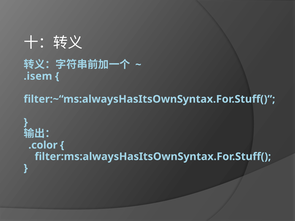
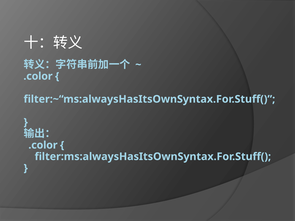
.isem: .isem -> .color (38, 76)
